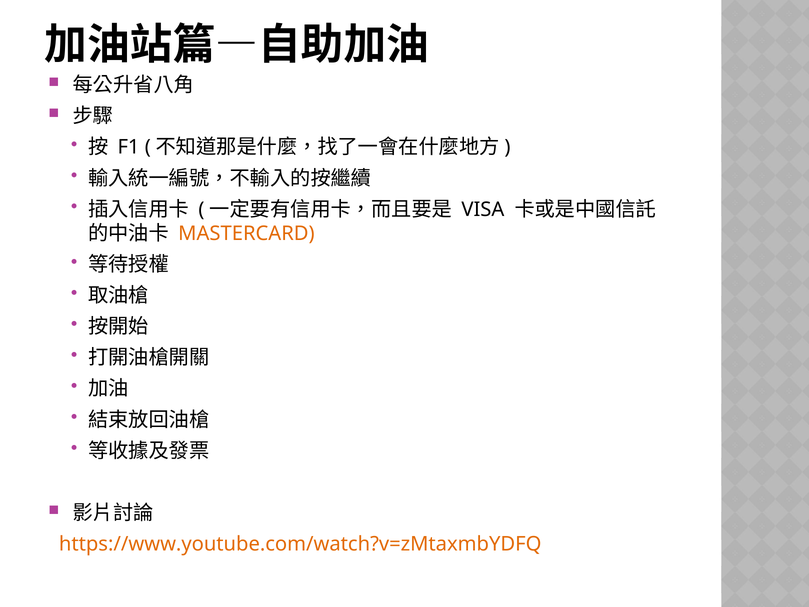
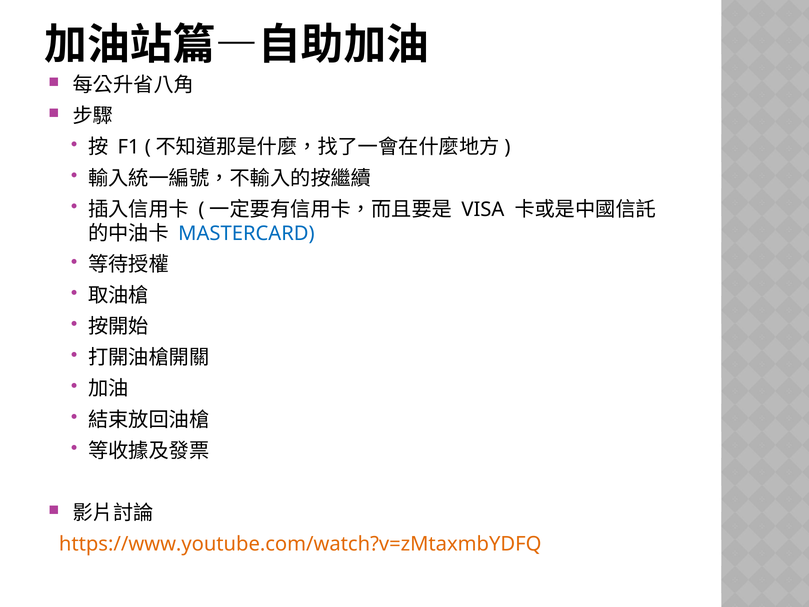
MASTERCARD colour: orange -> blue (246, 234)
